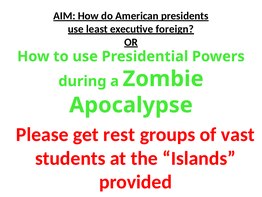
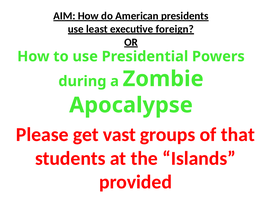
rest: rest -> vast (119, 134)
vast: vast -> that (238, 134)
